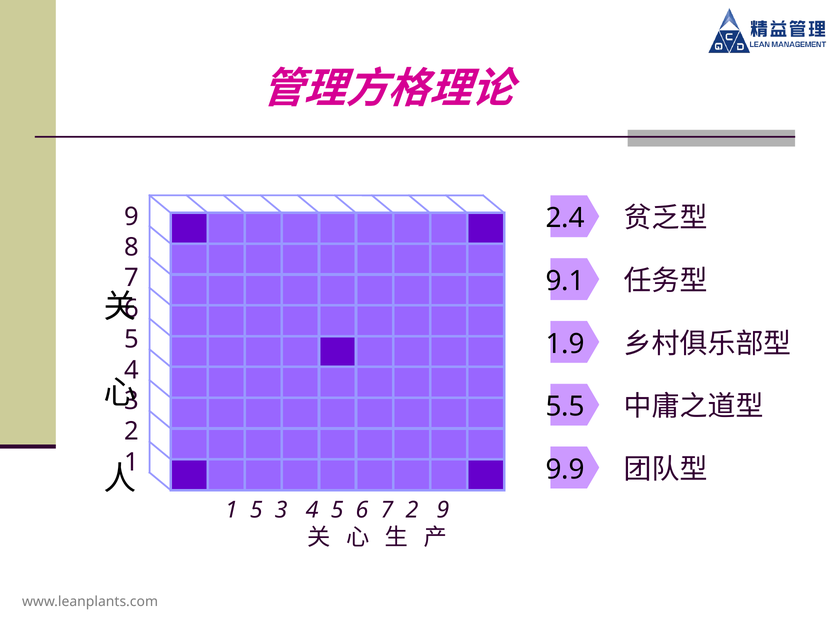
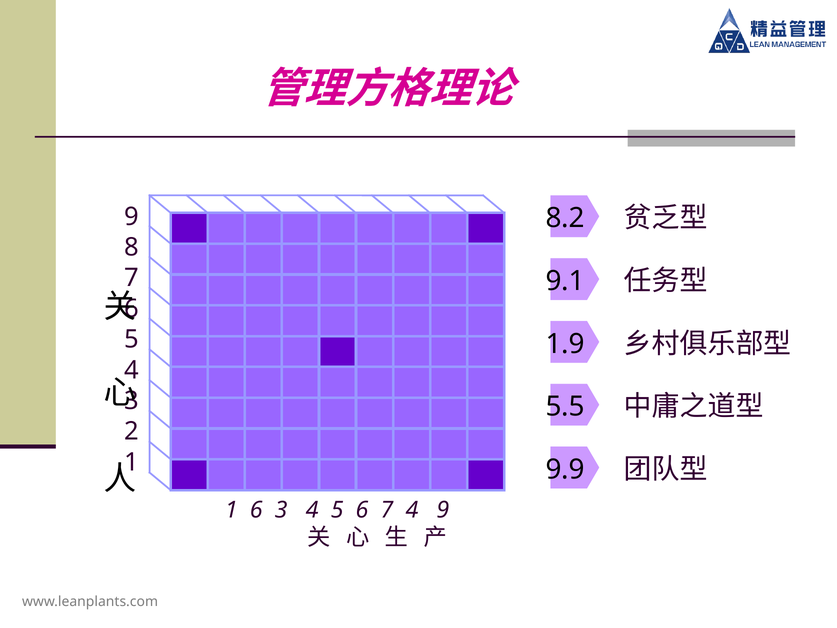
2.4: 2.4 -> 8.2 (565, 218)
1 5: 5 -> 6 (256, 510)
7 2: 2 -> 4 (412, 510)
